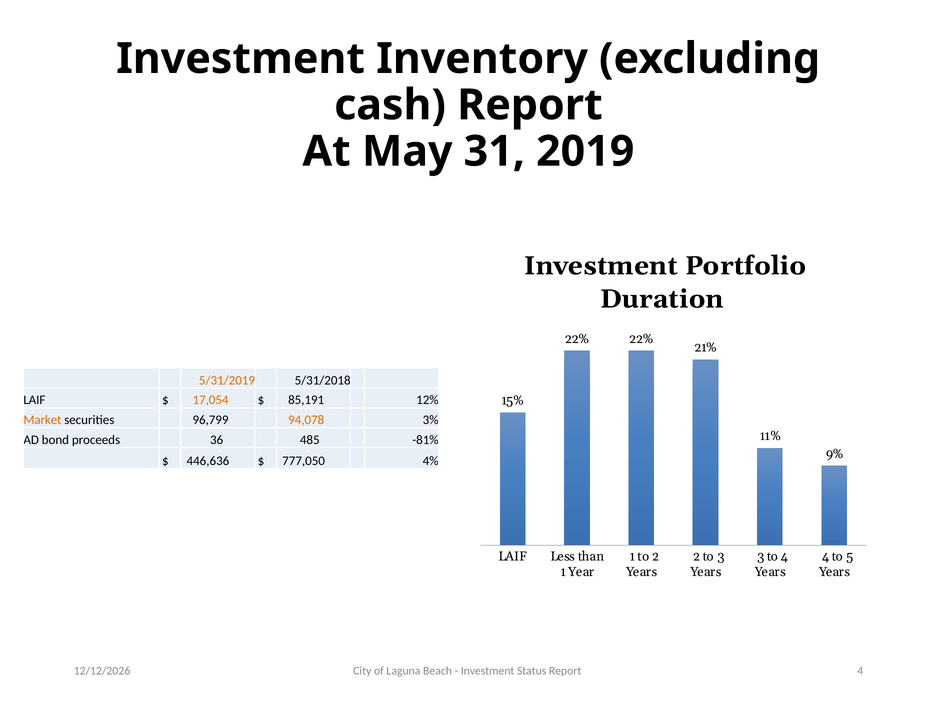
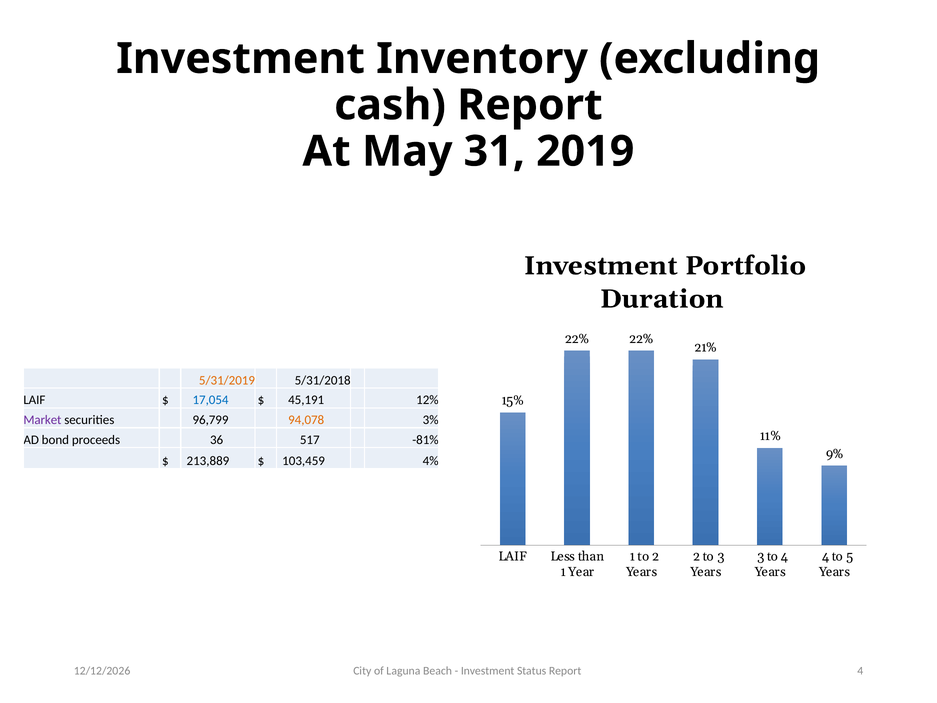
17,054 colour: orange -> blue (211, 400)
85,191: 85,191 -> 45,191 (306, 400)
Market colour: orange -> purple (42, 420)
485: 485 -> 517 (310, 440)
446,636: 446,636 -> 213,889 (208, 461)
777,050: 777,050 -> 103,459 (304, 461)
